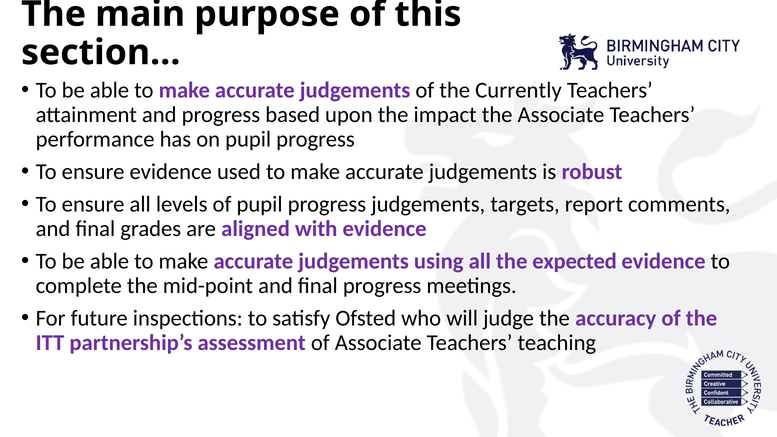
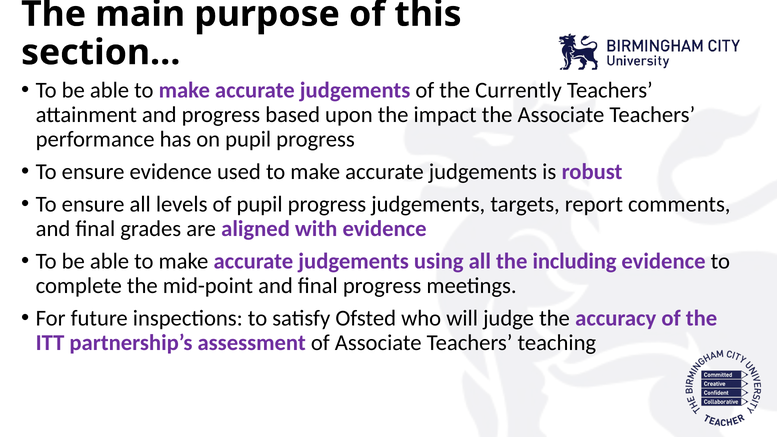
expected: expected -> including (575, 261)
